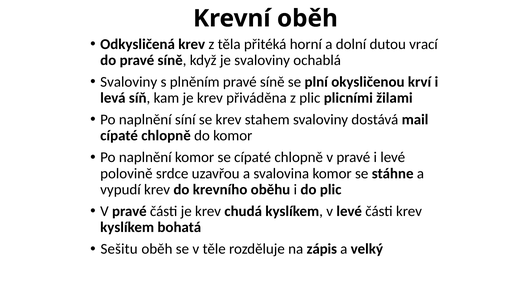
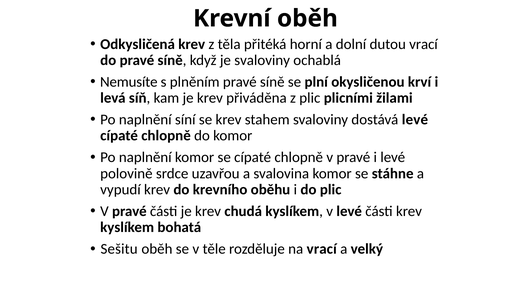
Svaloviny: Svaloviny -> Nemusíte (129, 82)
dostává mail: mail -> levé (415, 120)
na zápis: zápis -> vrací (322, 250)
